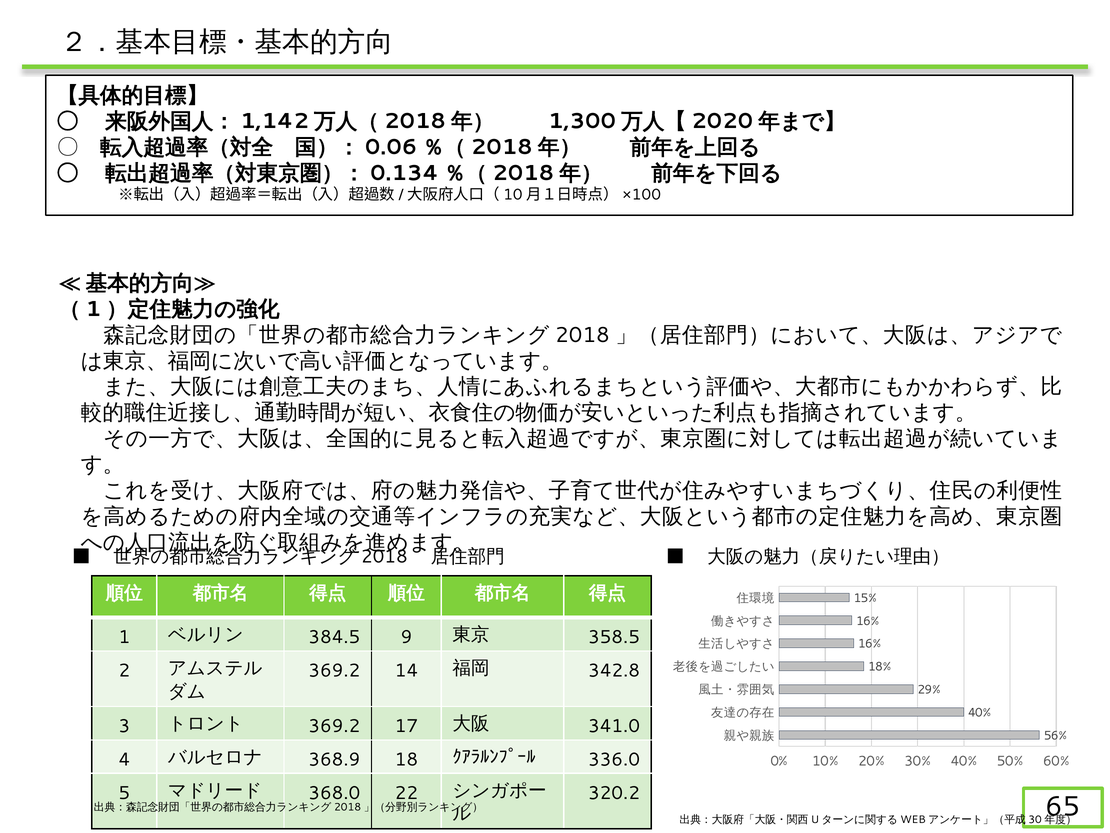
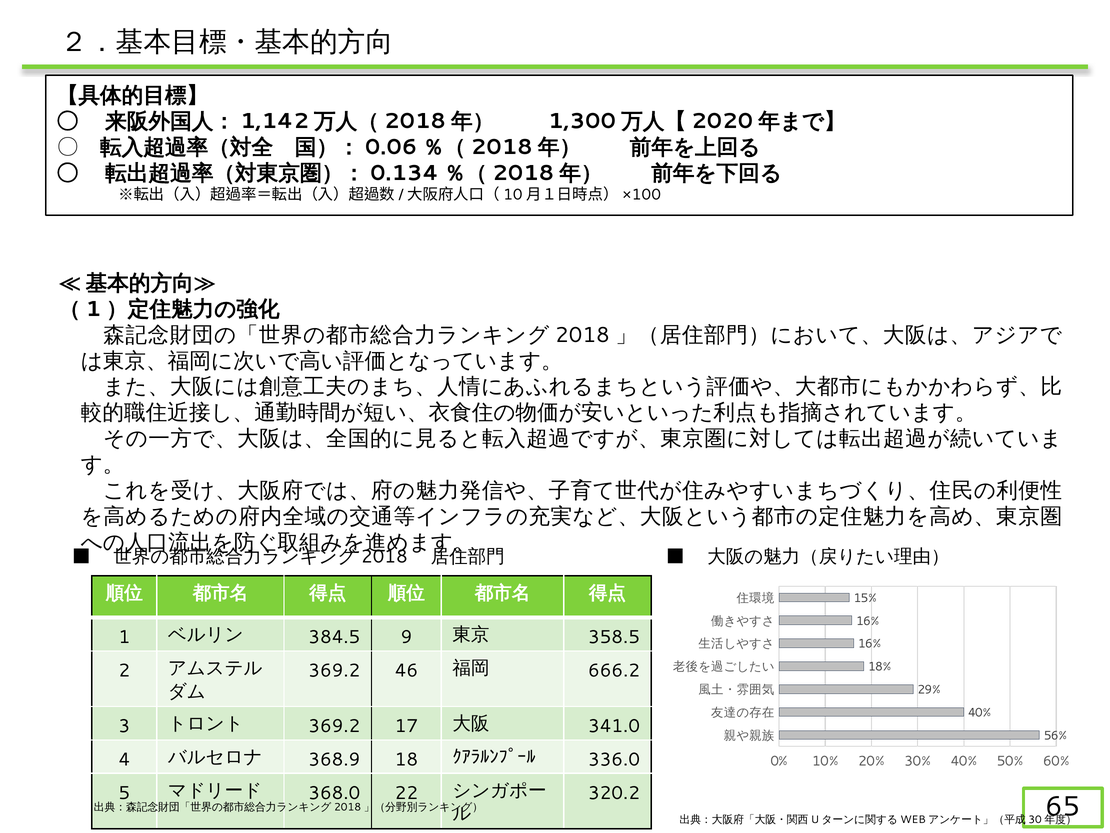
14: 14 -> 46 (406, 670)
342.8: 342.8 -> 666.2 (614, 670)
